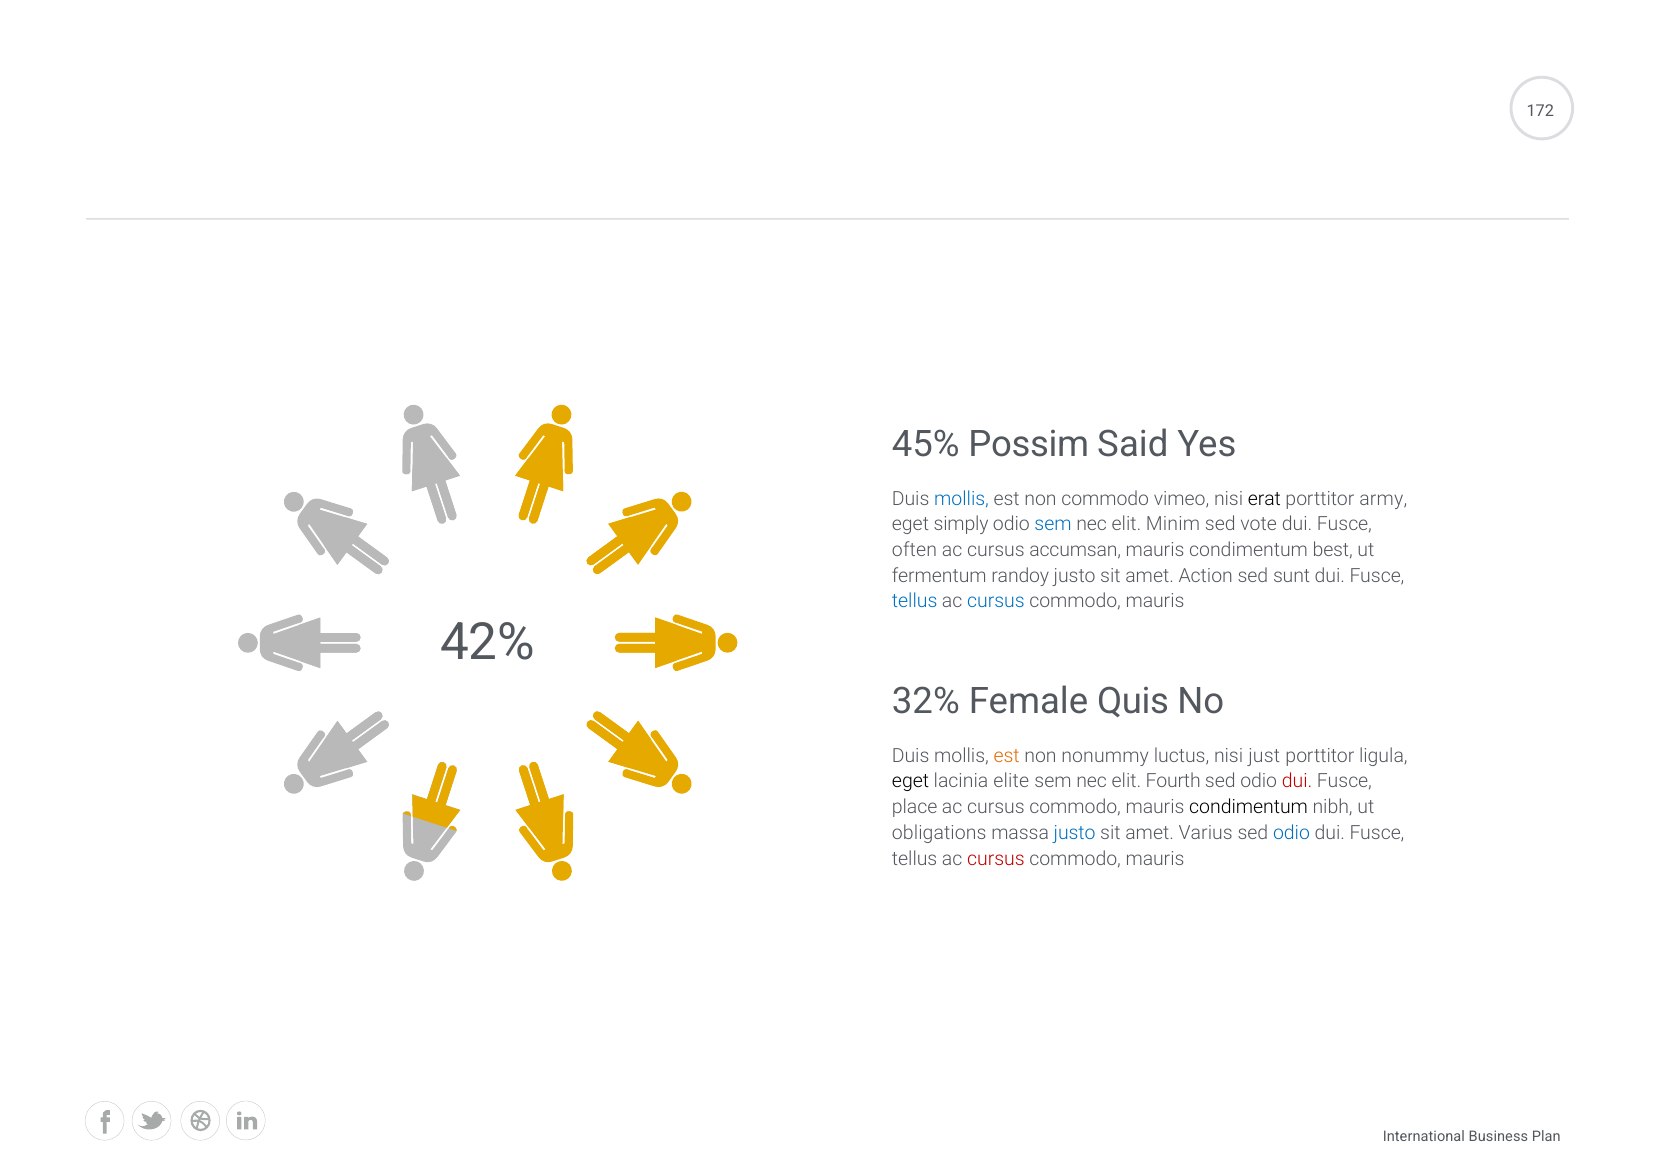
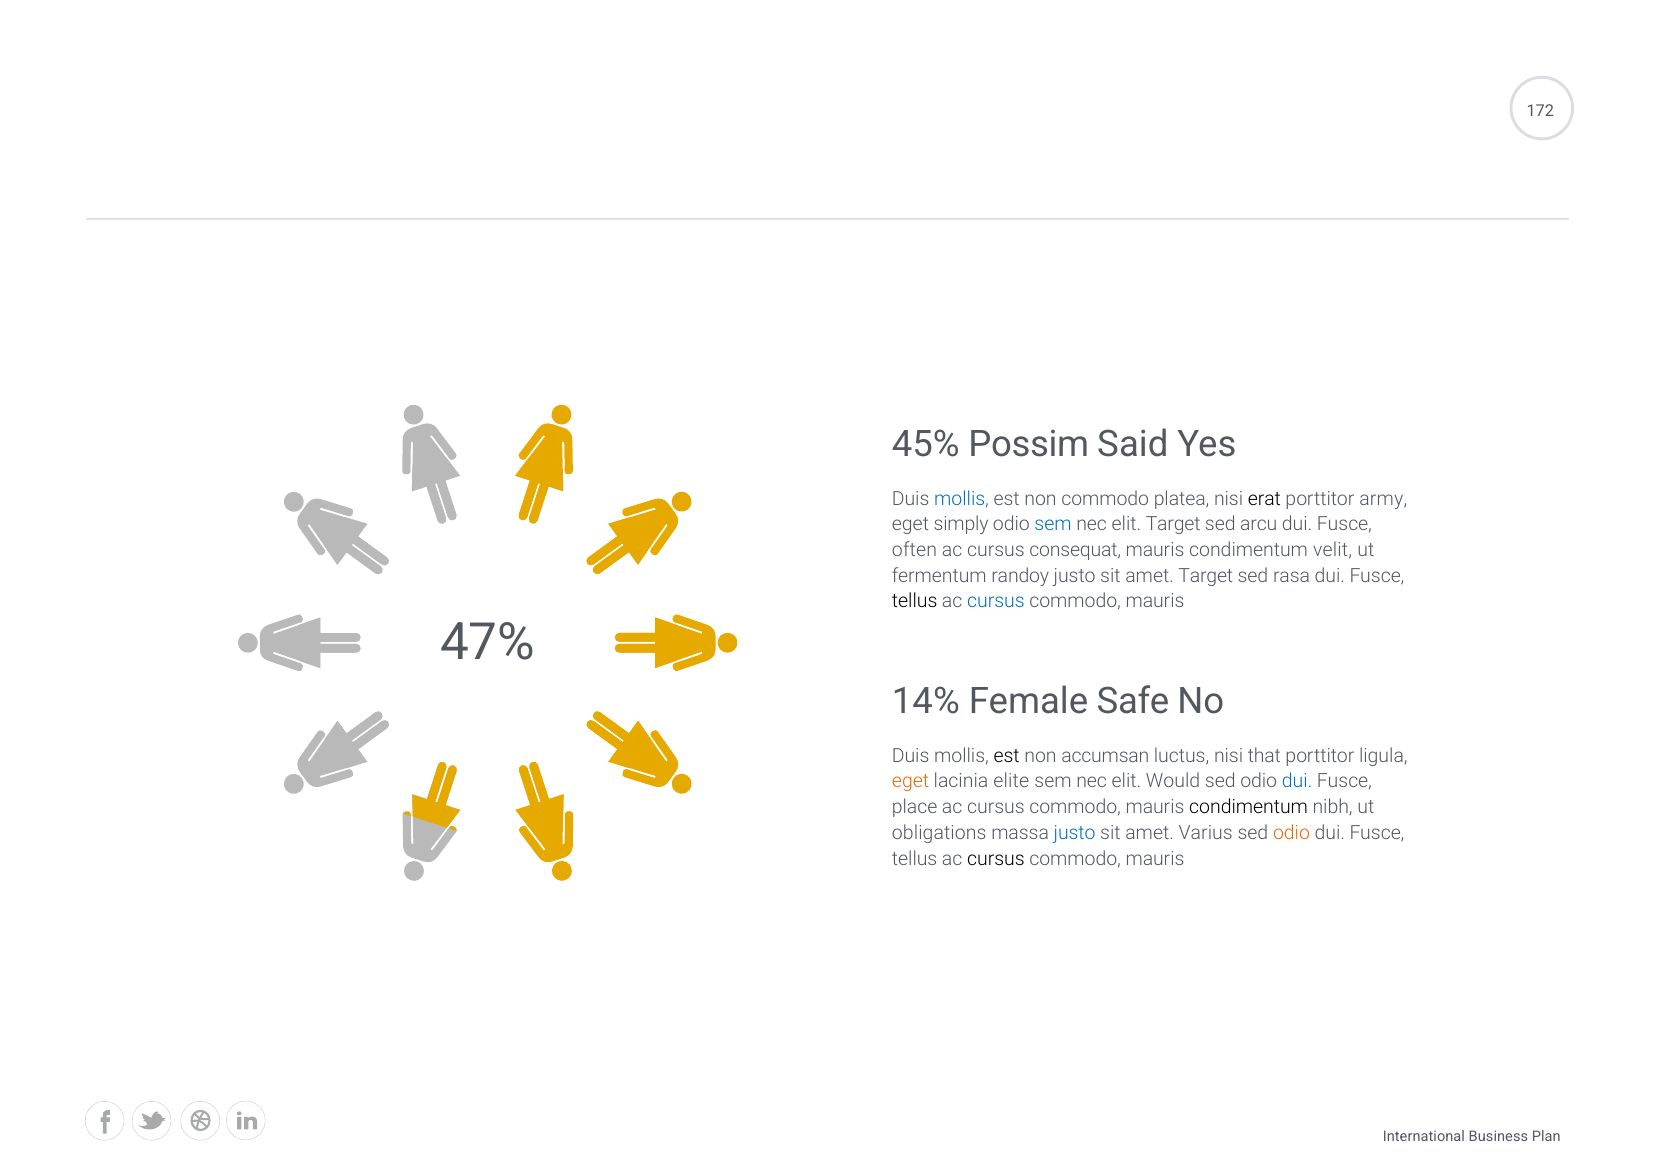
vimeo: vimeo -> platea (1182, 499)
elit Minim: Minim -> Target (1173, 524)
vote: vote -> arcu (1259, 524)
accumsan: accumsan -> consequat (1075, 550)
best: best -> velit (1333, 550)
amet Action: Action -> Target (1206, 576)
sunt: sunt -> rasa (1292, 576)
tellus colour: blue -> black (915, 601)
42%: 42% -> 47% (488, 642)
32%: 32% -> 14% (926, 701)
Quis: Quis -> Safe (1133, 701)
est colour: orange -> black (1007, 756)
nonummy: nonummy -> accumsan (1105, 756)
just: just -> that (1264, 756)
eget colour: black -> orange (911, 781)
Fourth: Fourth -> Would (1173, 781)
dui colour: red -> blue (1297, 781)
odio colour: blue -> orange (1291, 833)
cursus colour: red -> black (996, 858)
